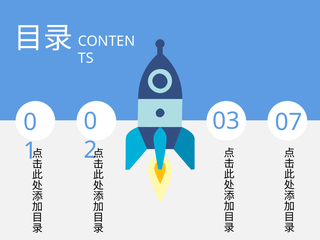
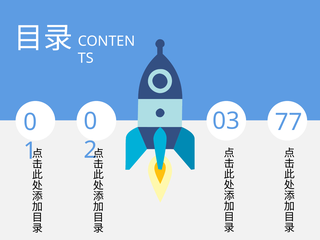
07: 07 -> 77 (289, 122)
